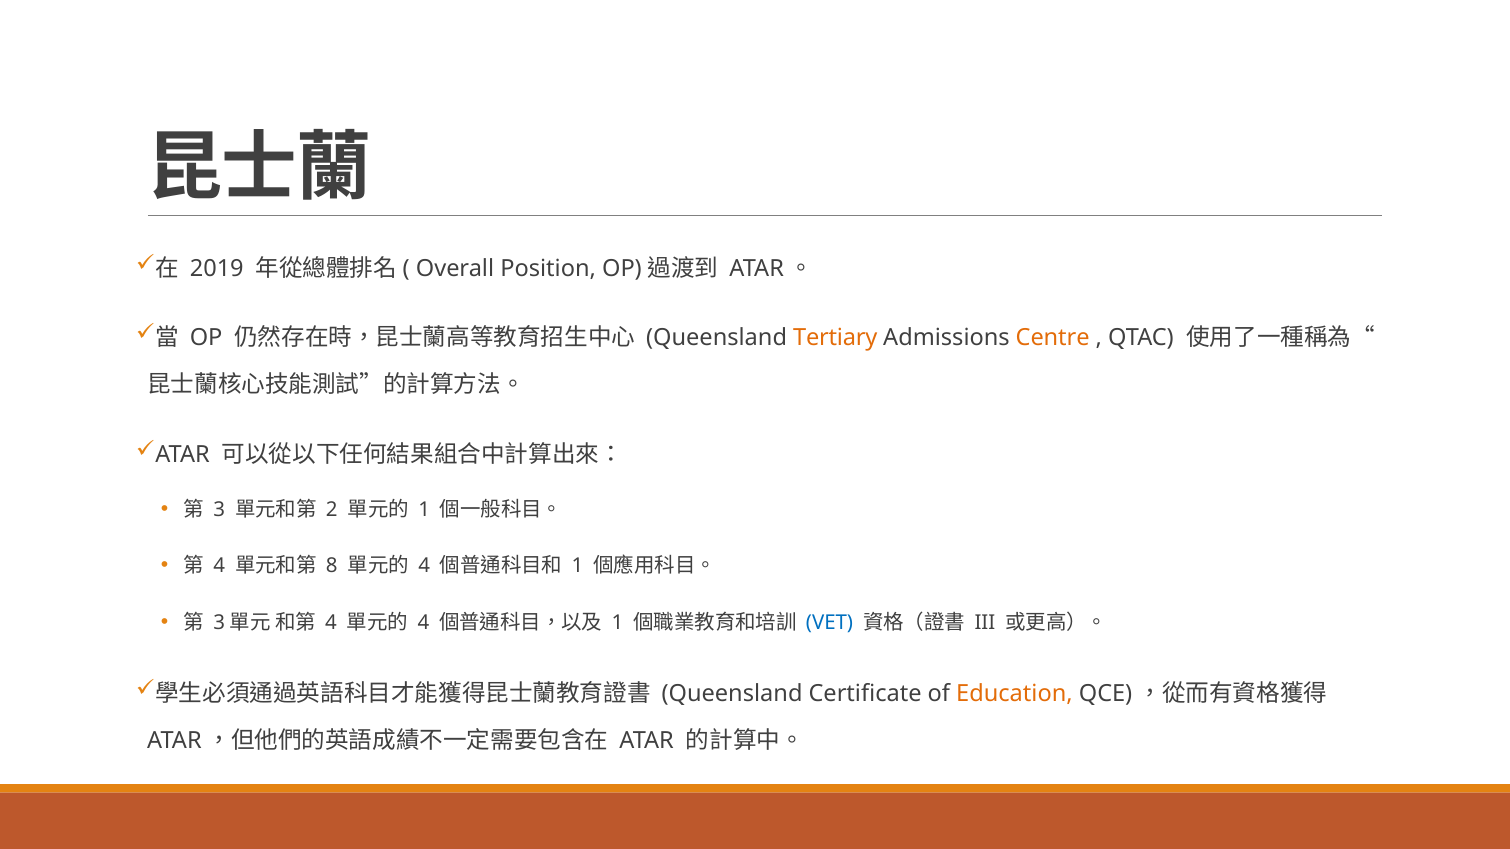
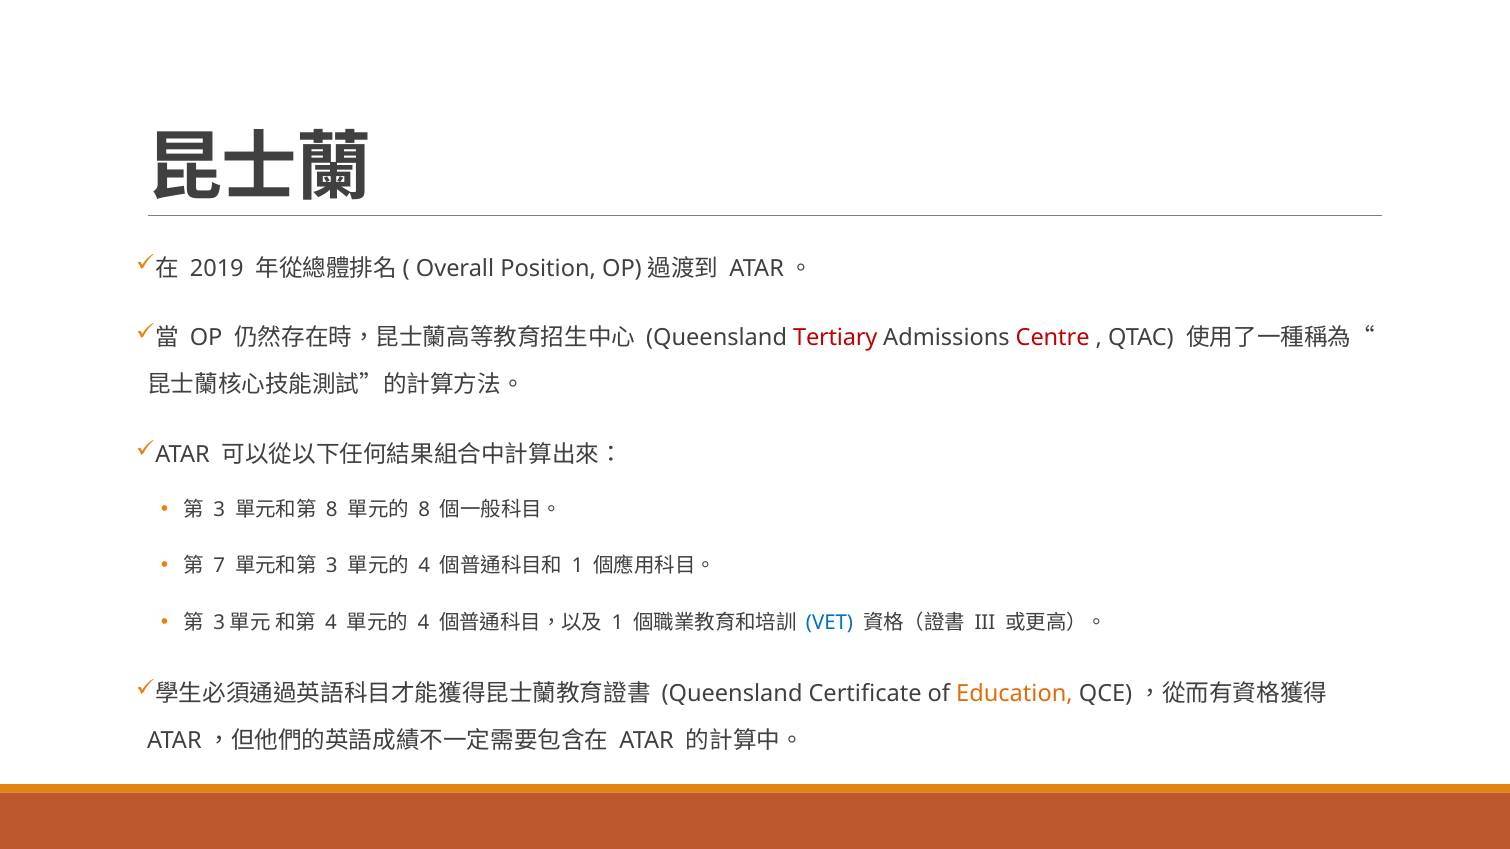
Tertiary colour: orange -> red (835, 338)
Centre colour: orange -> red (1053, 338)
2: 2 -> 8 (332, 510)
1: 1 -> 8 (424, 510)
4: 4 -> 7 (219, 566)
8: 8 -> 3 (332, 566)
